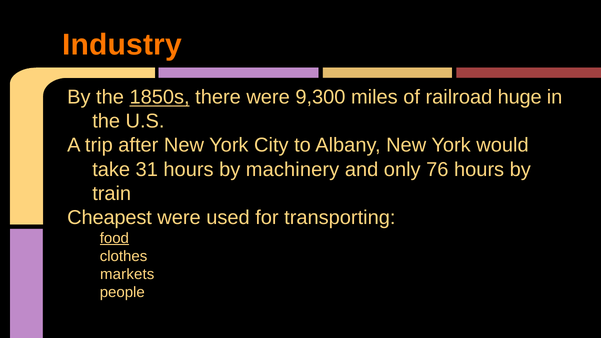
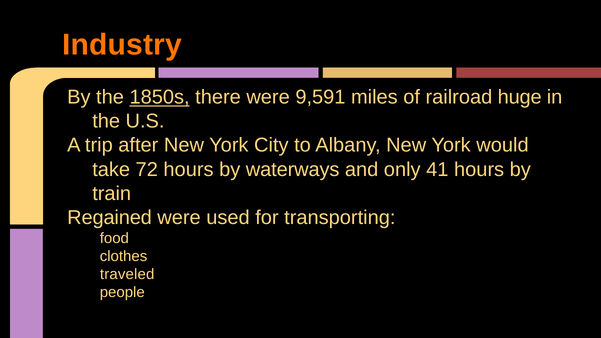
9,300: 9,300 -> 9,591 (320, 97)
31: 31 -> 72 (147, 169)
machinery: machinery -> waterways (293, 169)
76: 76 -> 41 (437, 169)
Cheapest: Cheapest -> Regained (110, 218)
food underline: present -> none (114, 238)
markets: markets -> traveled (127, 274)
